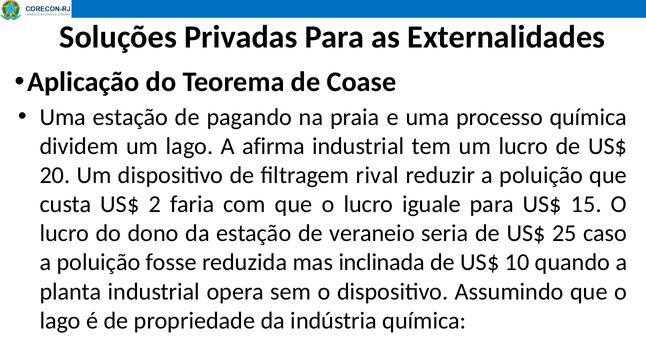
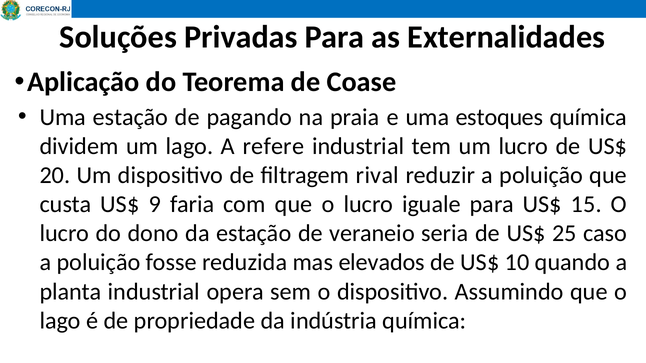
processo: processo -> estoques (499, 117)
afirma: afirma -> refere (273, 146)
2: 2 -> 9 (155, 205)
inclinada: inclinada -> elevados (382, 263)
